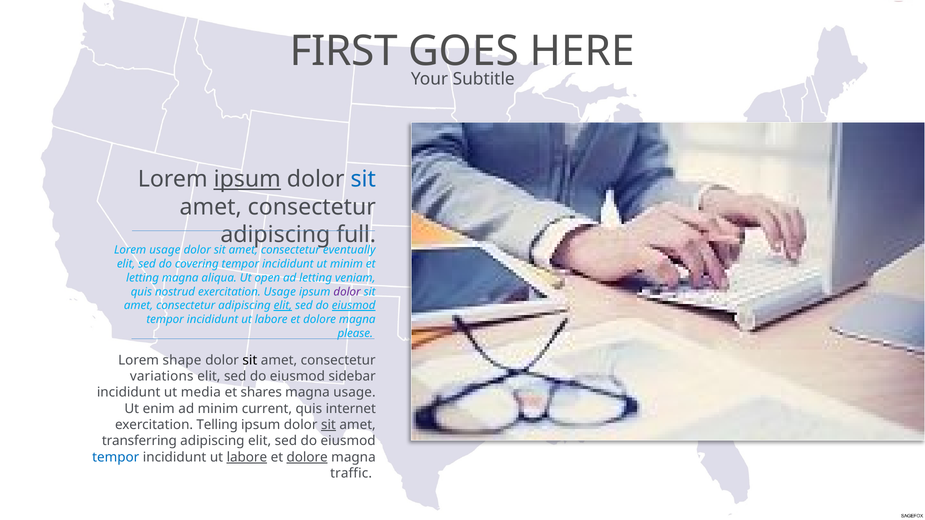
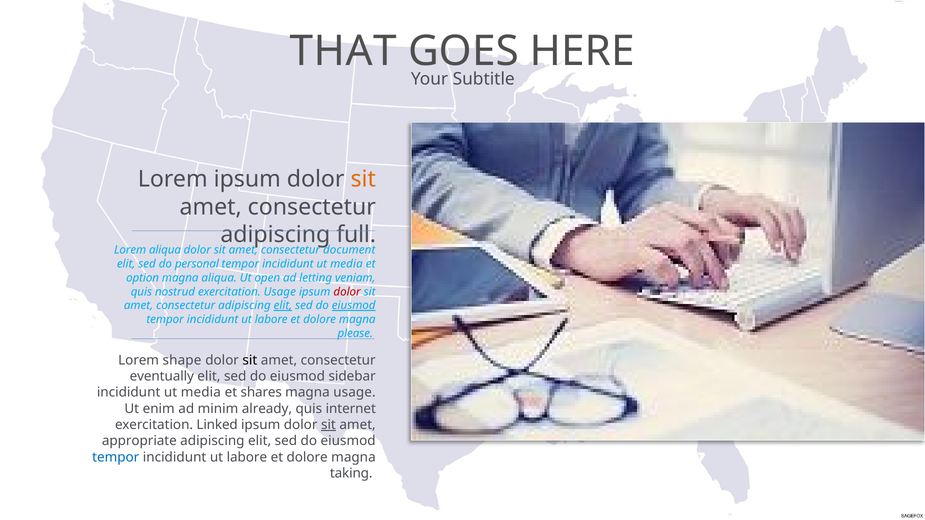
FIRST: FIRST -> THAT (343, 51)
ipsum underline: present -> none (247, 179)
sit colour: blue -> orange (363, 179)
Lorem usage: usage -> aliqua (165, 250)
eventually: eventually -> document (349, 250)
covering: covering -> personal (197, 264)
tempor incididunt ut minim: minim -> media (346, 264)
letting: letting -> option (143, 278)
dolor colour: purple -> red (347, 292)
variations: variations -> eventually (162, 377)
current: current -> already (267, 409)
Telling: Telling -> Linked (217, 425)
transferring: transferring -> appropriate (139, 441)
labore underline: present -> none (247, 457)
dolore underline: present -> none (307, 457)
traffic: traffic -> taking (351, 474)
